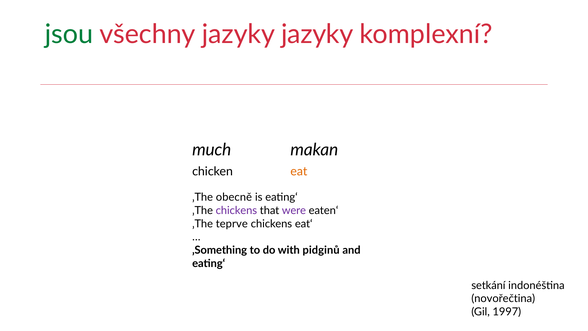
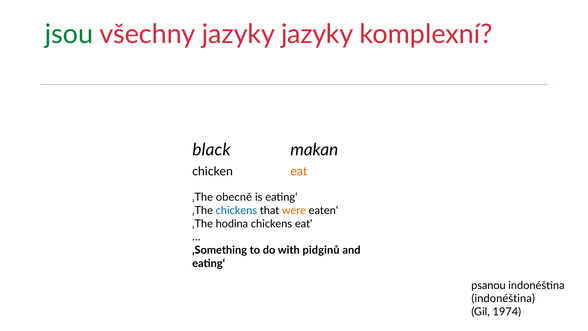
much: much -> black (212, 150)
chickens colour: purple -> blue (236, 210)
were colour: purple -> orange (294, 210)
teprve: teprve -> hodina (232, 224)
setkání: setkání -> psanou (488, 285)
novořečtina: novořečtina -> indonéština (503, 298)
1997: 1997 -> 1974 (507, 312)
